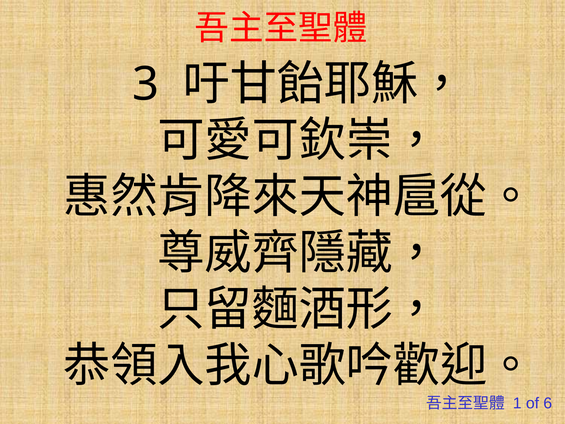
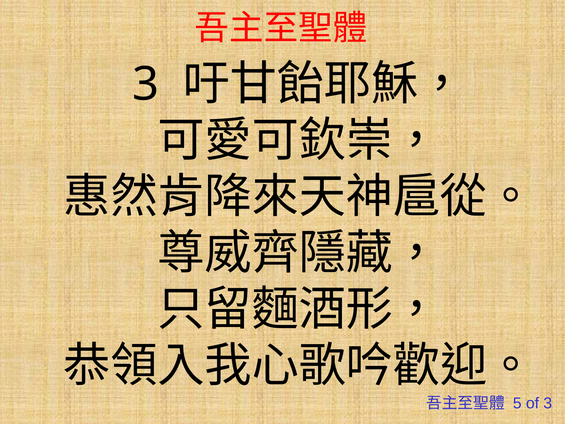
1: 1 -> 5 (517, 403)
of 6: 6 -> 3 (548, 403)
